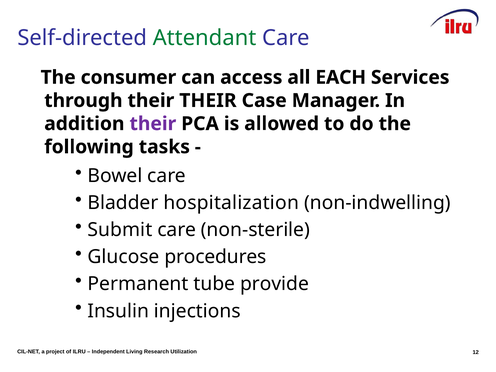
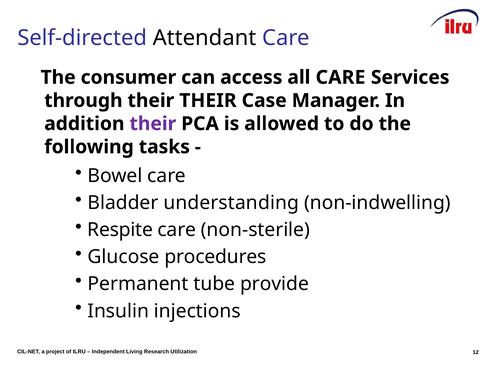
Attendant colour: green -> black (205, 38)
all EACH: EACH -> CARE (341, 77)
hospitalization: hospitalization -> understanding (231, 203)
Submit: Submit -> Respite (120, 230)
